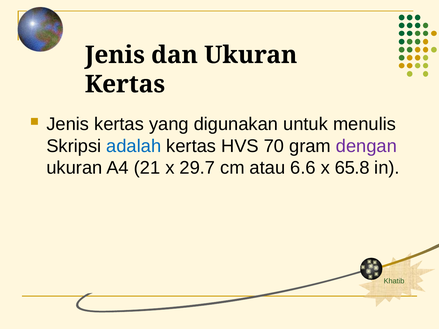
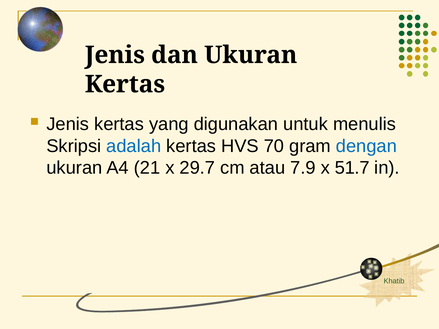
dengan colour: purple -> blue (366, 146)
6.6: 6.6 -> 7.9 (303, 168)
65.8: 65.8 -> 51.7 (352, 168)
